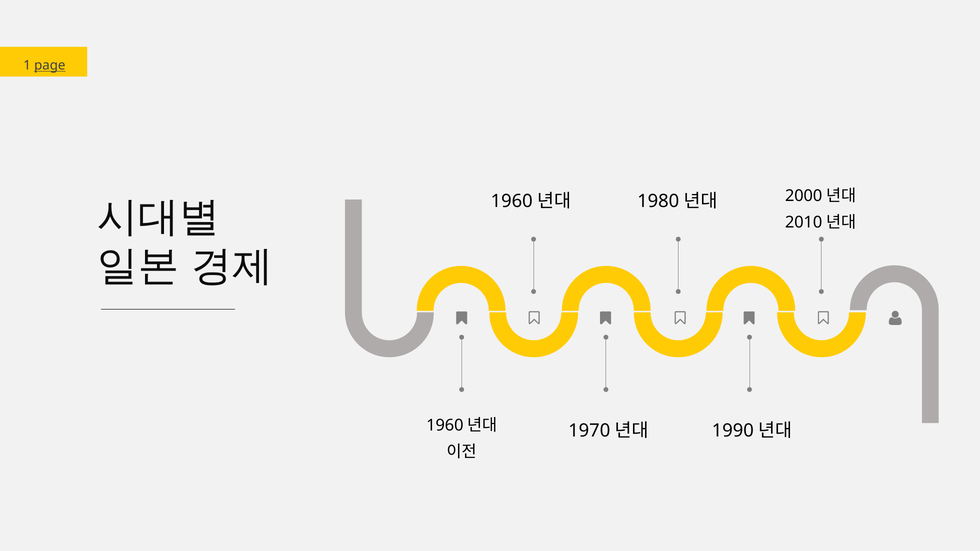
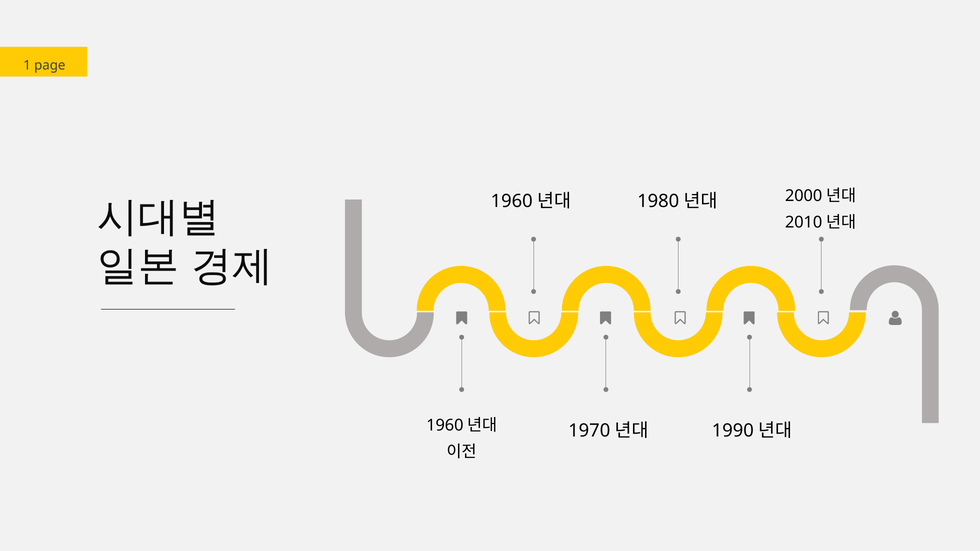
page underline: present -> none (50, 66)
